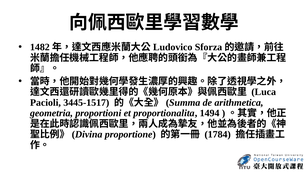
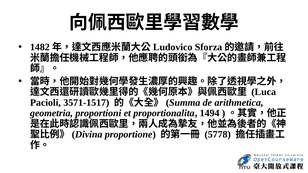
3445-1517: 3445-1517 -> 3571-1517 (86, 103)
1784: 1784 -> 5778 (218, 135)
